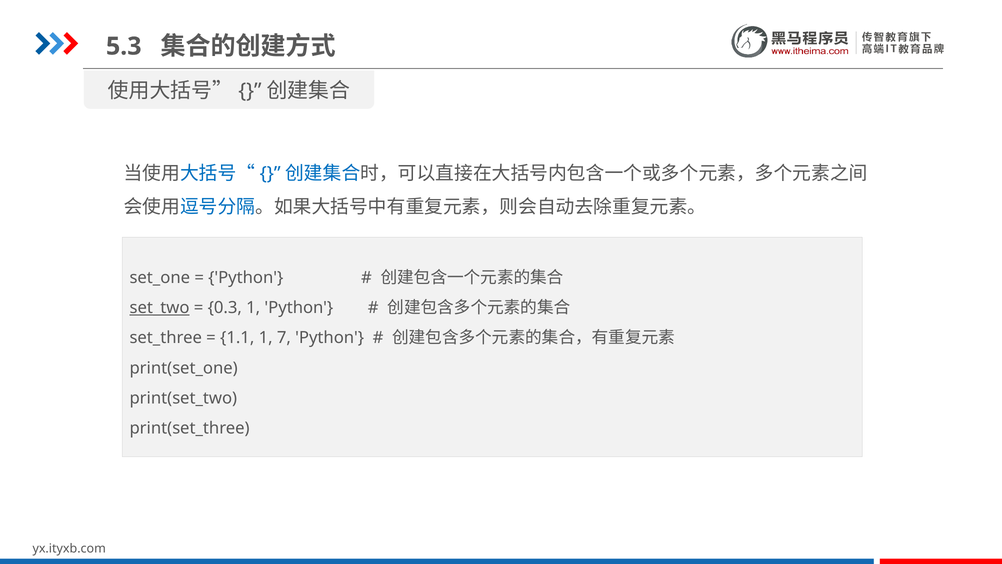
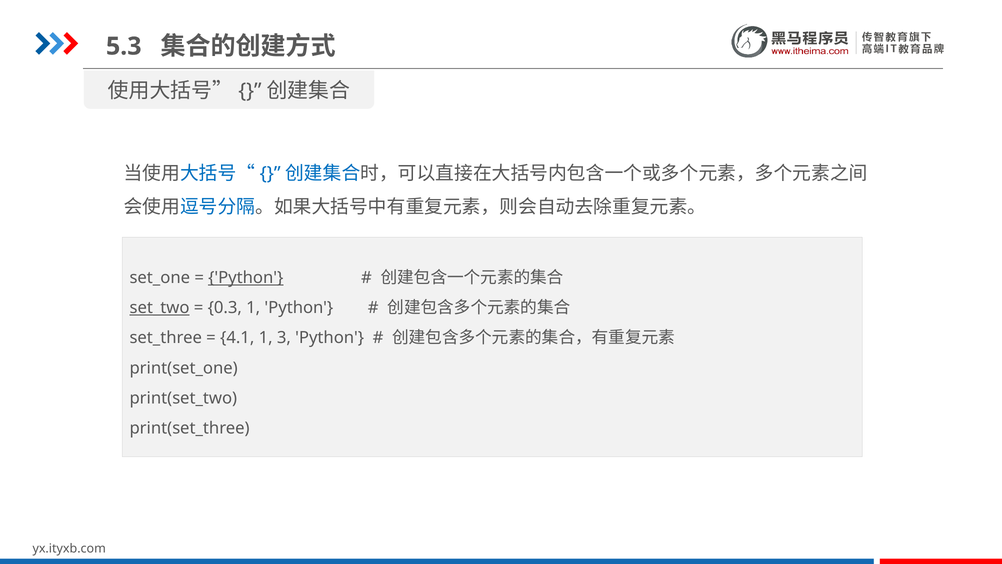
Python underline: none -> present (246, 278)
1.1: 1.1 -> 4.1 (237, 338)
7: 7 -> 3 (284, 338)
